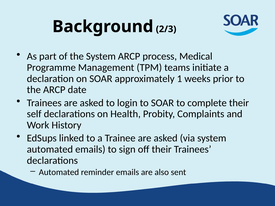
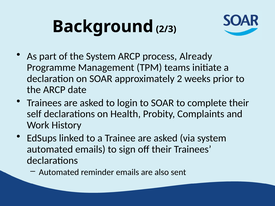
Medical: Medical -> Already (196, 56)
1: 1 -> 2 (179, 79)
